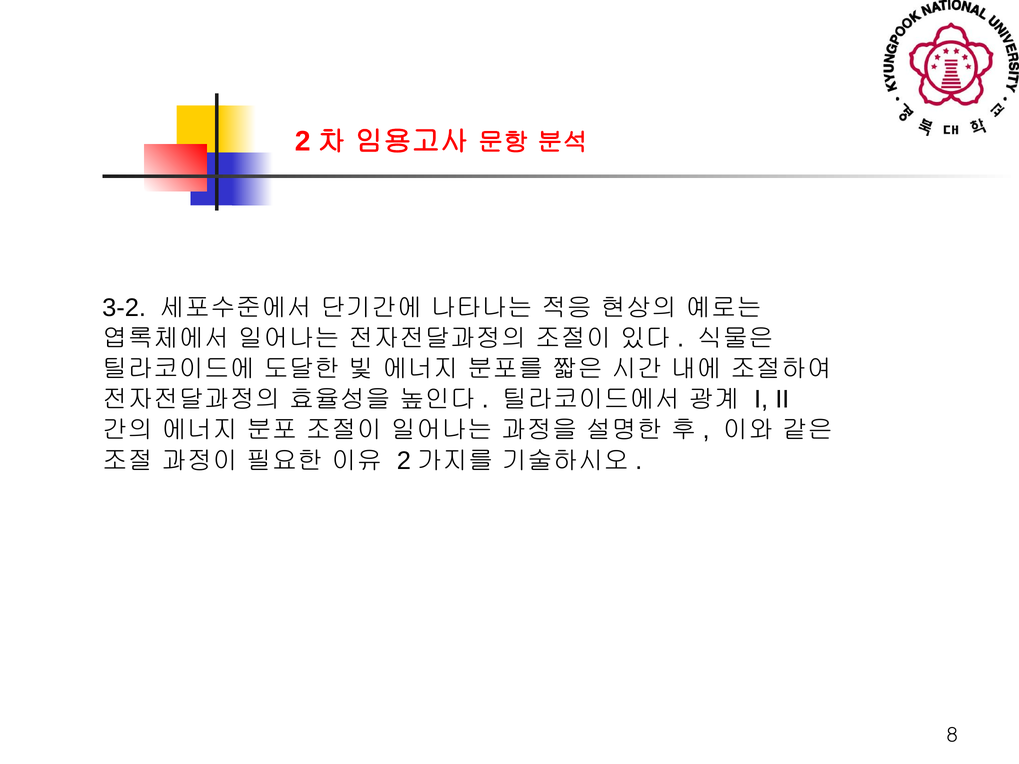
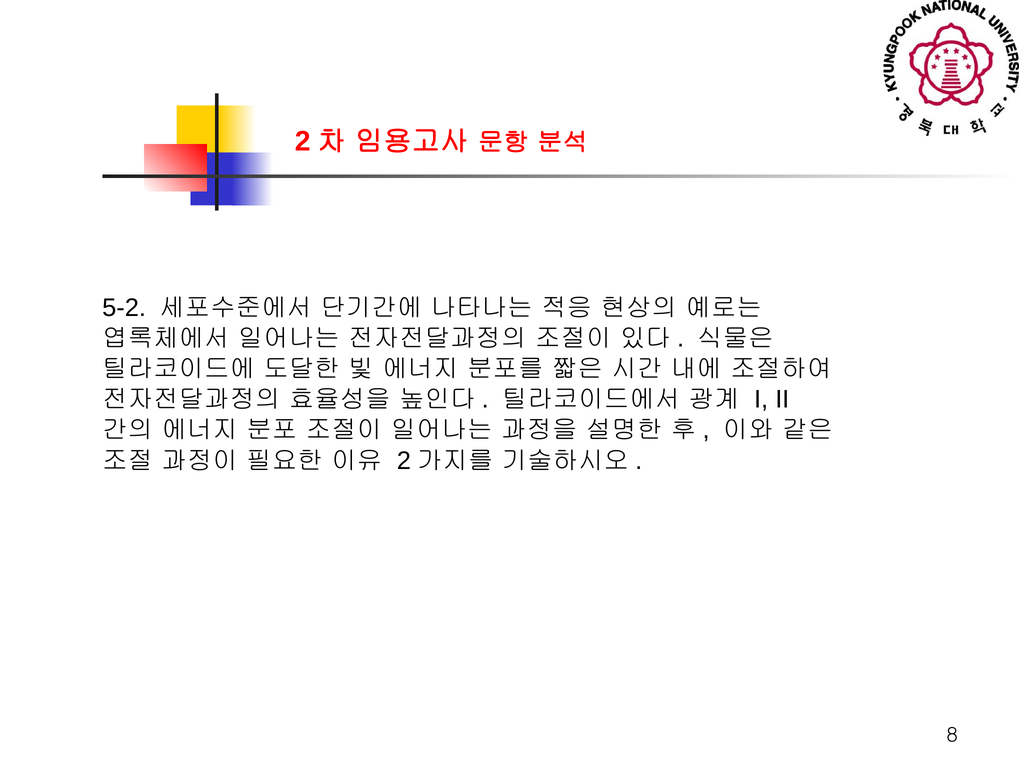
3-2: 3-2 -> 5-2 (124, 308)
